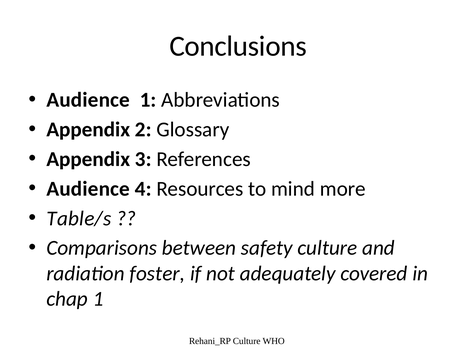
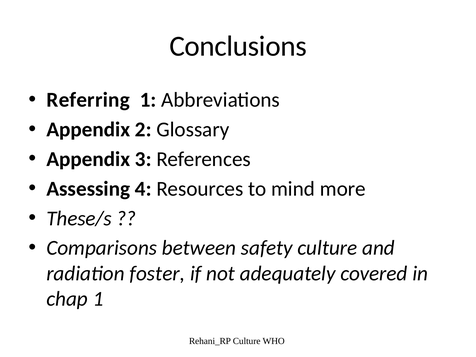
Audience: Audience -> Referring (88, 100)
Audience: Audience -> Assessing (88, 189)
Table/s: Table/s -> These/s (79, 218)
